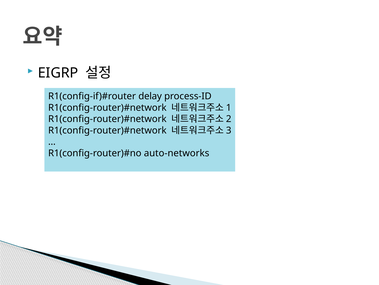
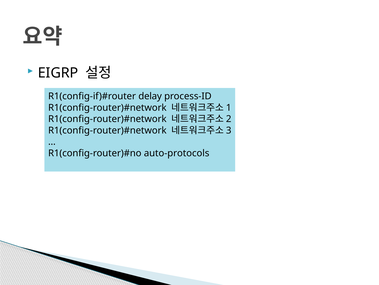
auto-networks: auto-networks -> auto-protocols (177, 153)
